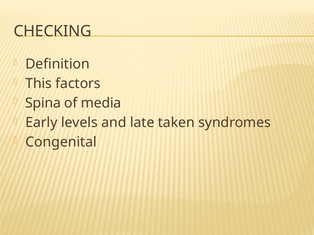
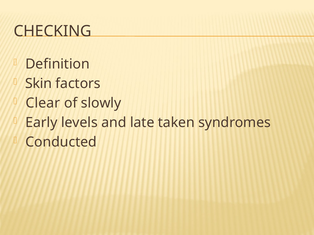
This: This -> Skin (39, 84)
Spina: Spina -> Clear (43, 103)
media: media -> slowly (101, 103)
Congenital: Congenital -> Conducted (61, 142)
